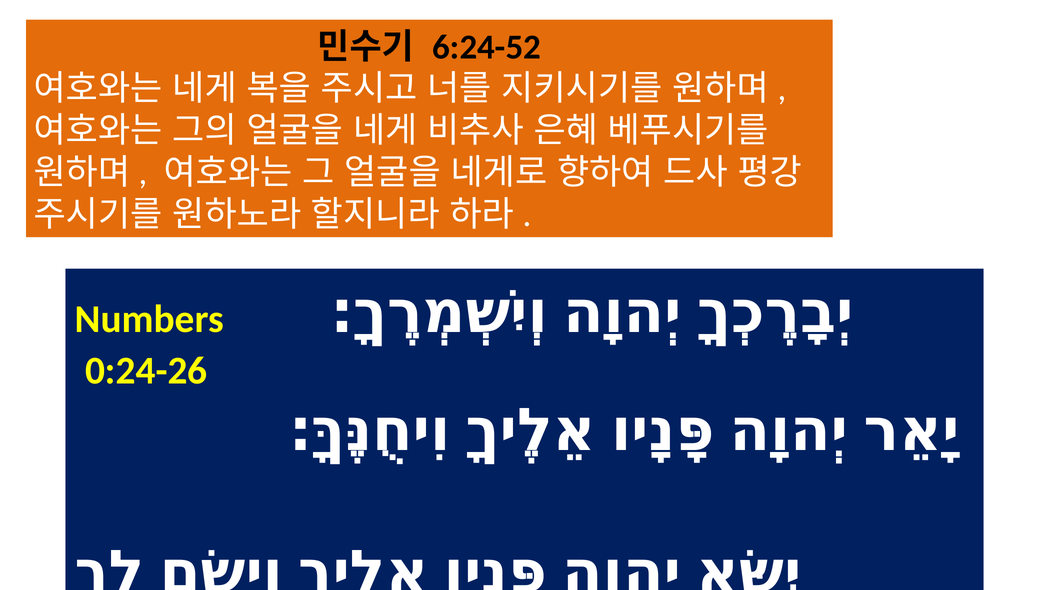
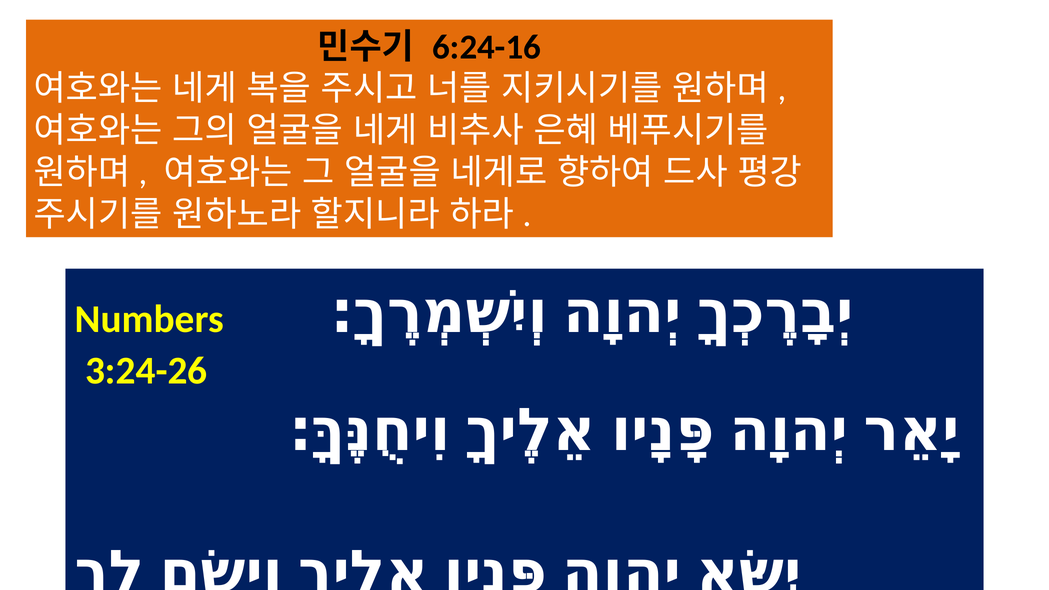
6:24-52: 6:24-52 -> 6:24-16 (487, 47)
0:24-26: 0:24-26 -> 3:24-26 (146, 371)
